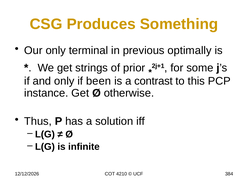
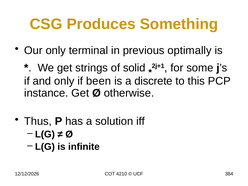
prior: prior -> solid (134, 68)
contrast: contrast -> discrete (153, 81)
